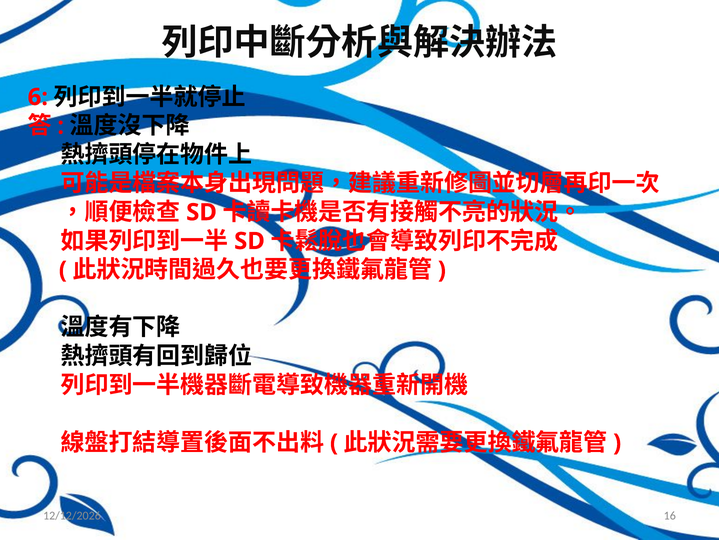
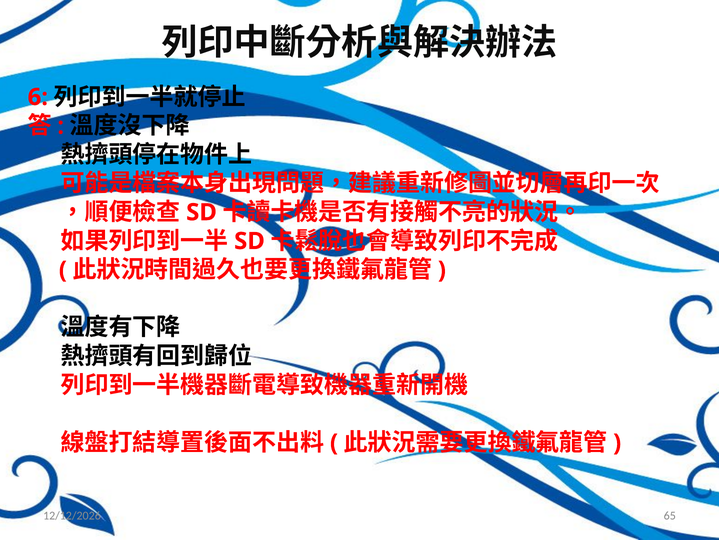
16: 16 -> 65 (670, 515)
